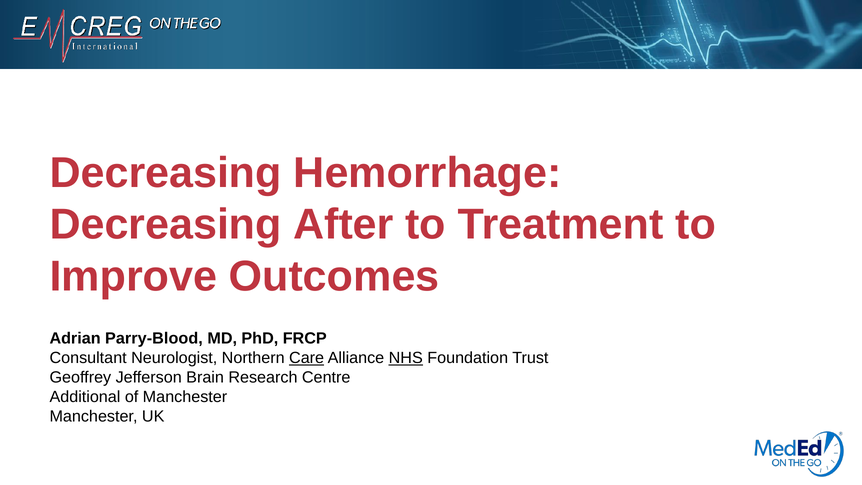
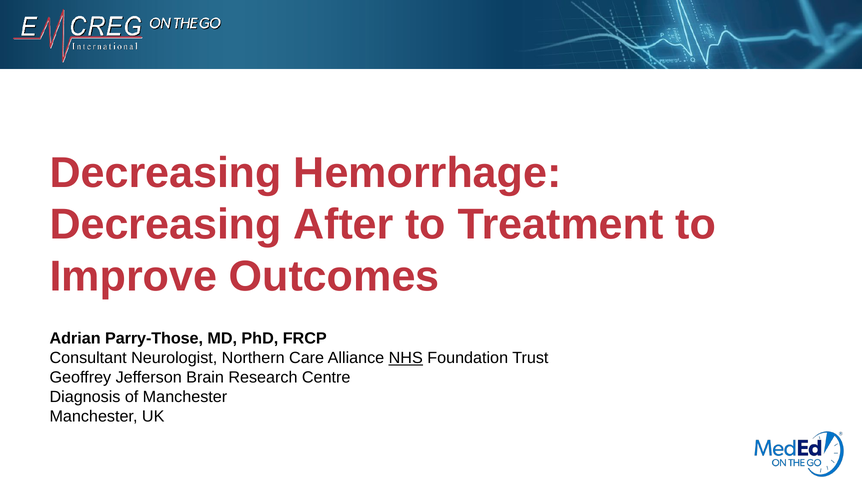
Parry-Blood: Parry-Blood -> Parry-Those (154, 339)
Care underline: present -> none (307, 358)
Additional: Additional -> Diagnosis (85, 397)
